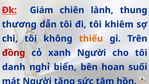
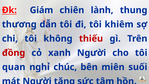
thiếu colour: orange -> red (91, 39)
danh: danh -> quan (14, 67)
biển: biển -> chúc (65, 67)
hoan: hoan -> miên (113, 67)
